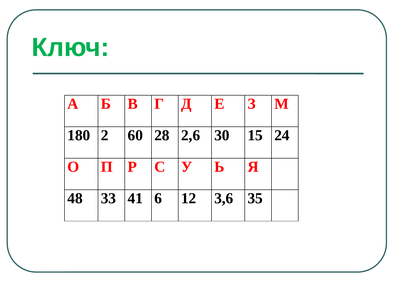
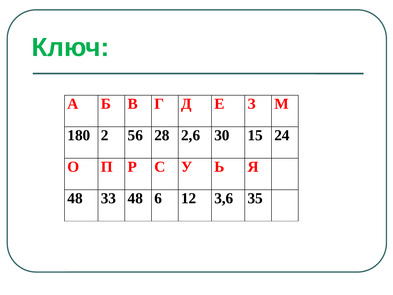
60: 60 -> 56 (135, 135)
33 41: 41 -> 48 (135, 198)
